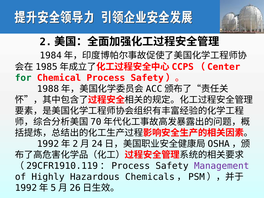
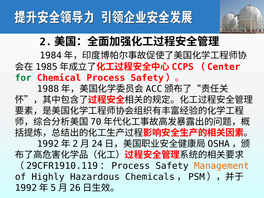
Management colour: purple -> orange (222, 166)
